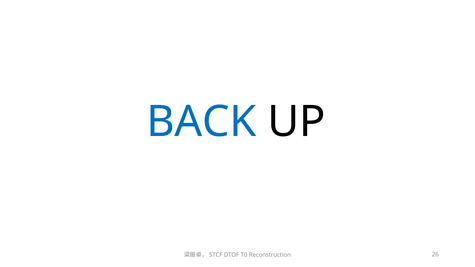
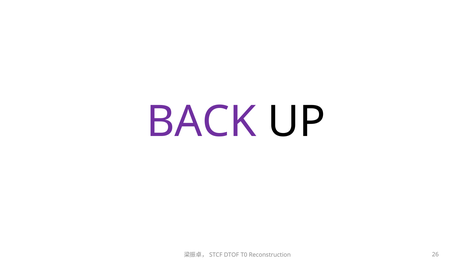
BACK colour: blue -> purple (201, 122)
